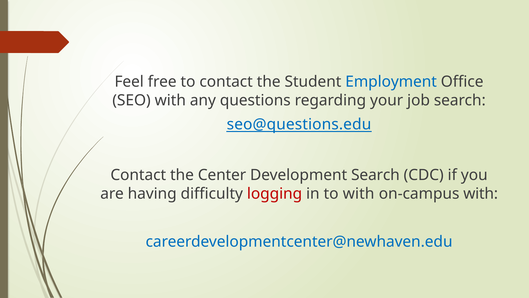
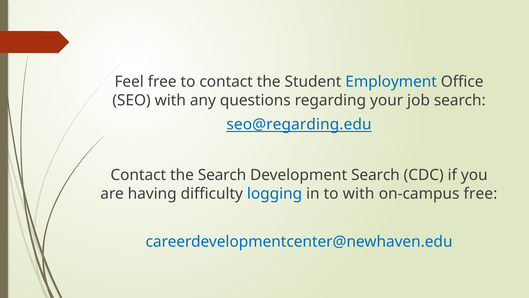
seo@questions.edu: seo@questions.edu -> seo@regarding.edu (299, 124)
the Center: Center -> Search (222, 175)
logging colour: red -> blue (275, 193)
on-campus with: with -> free (480, 193)
